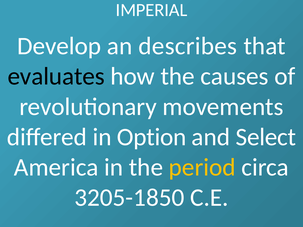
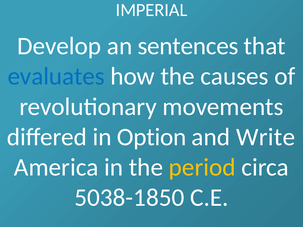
describes: describes -> sentences (188, 46)
evaluates colour: black -> blue (56, 77)
Select: Select -> Write (266, 137)
3205-1850: 3205-1850 -> 5038-1850 (129, 198)
